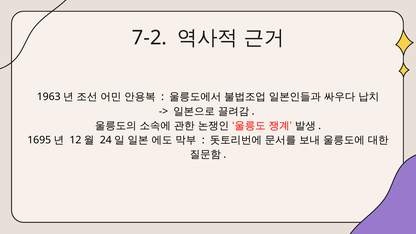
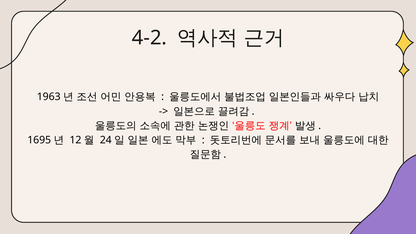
7-2: 7-2 -> 4-2 (149, 38)
